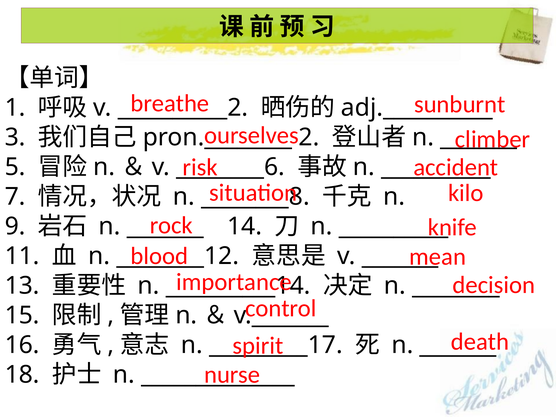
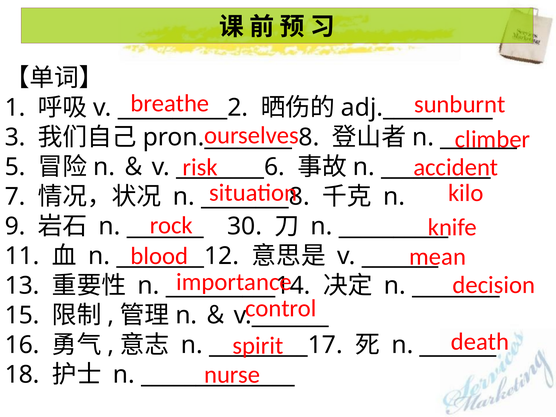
2: 2 -> 8 (309, 137)
14: 14 -> 30 (245, 226)
